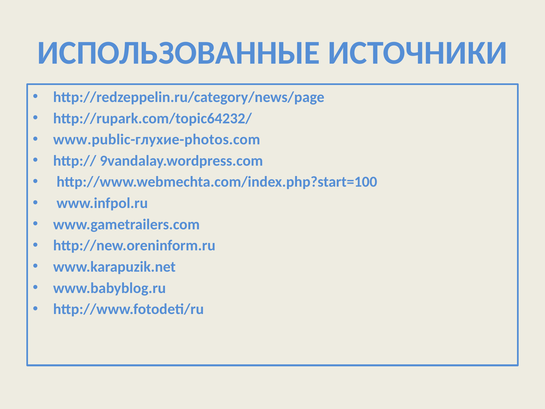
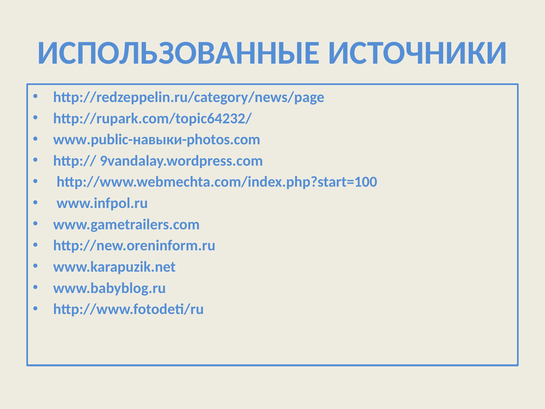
www.public-глухие-photos.com: www.public-глухие-photos.com -> www.public-навыки-photos.com (157, 139)
